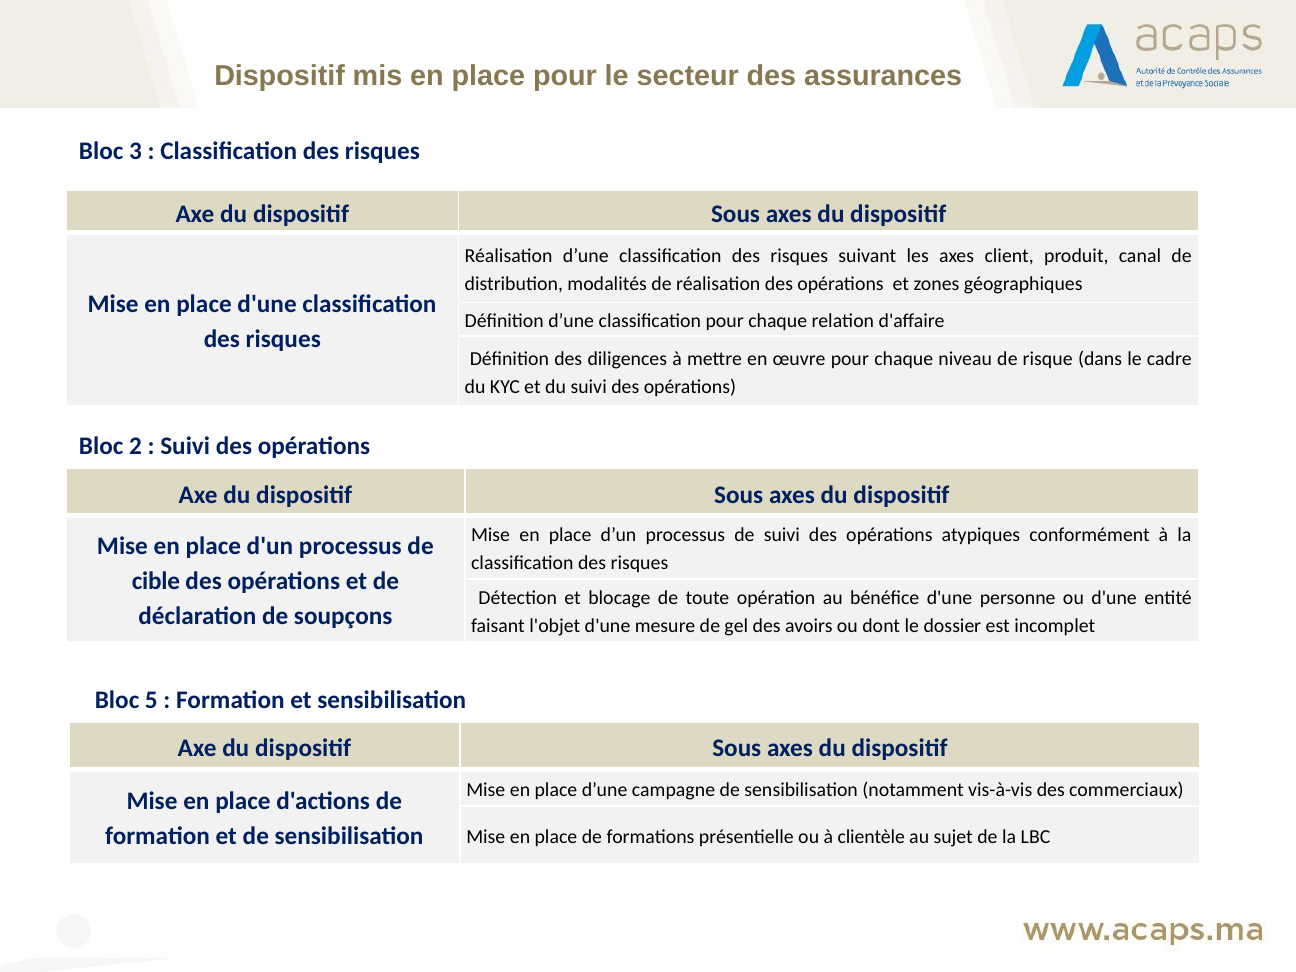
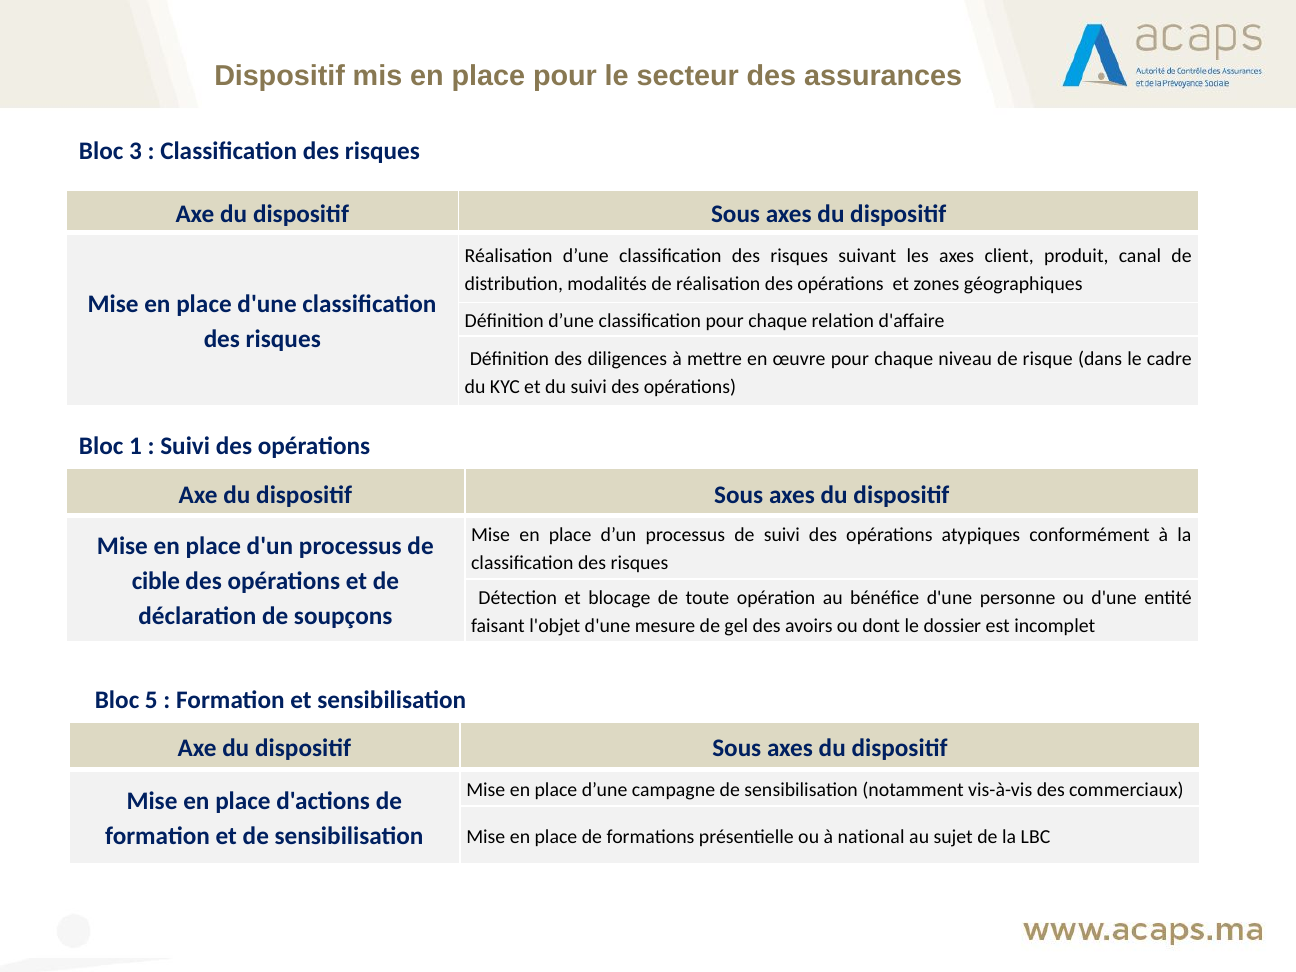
2: 2 -> 1 (135, 447)
clientèle: clientèle -> national (871, 837)
